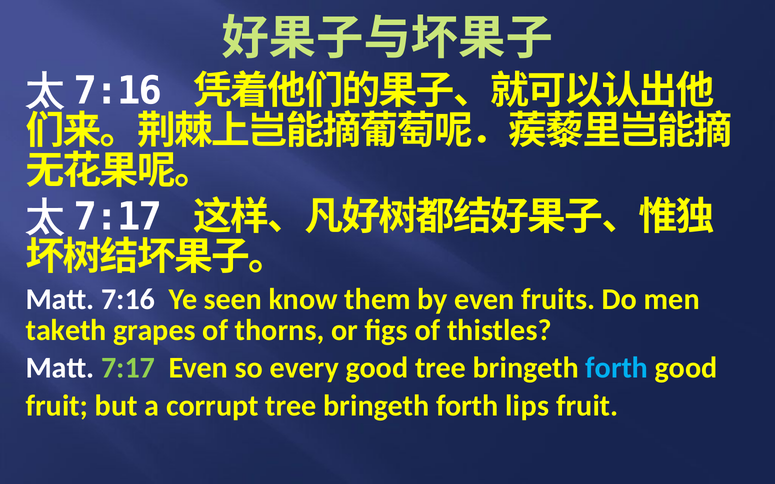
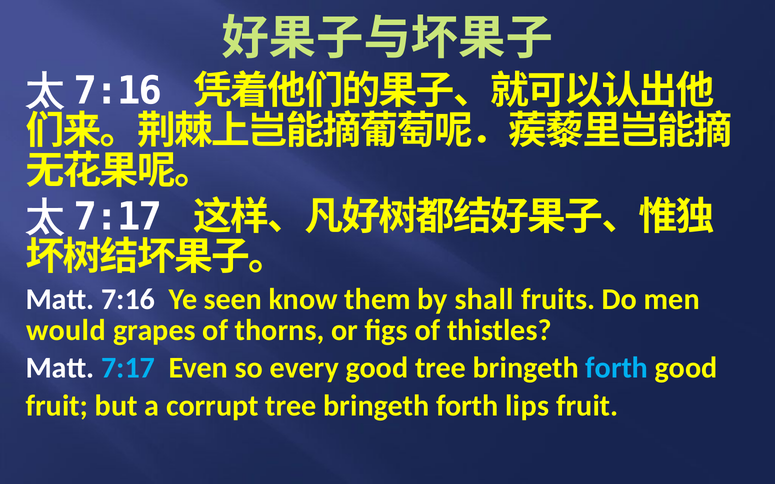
by even: even -> shall (484, 299)
taketh: taketh -> would (66, 331)
7:17 colour: light green -> light blue (128, 368)
